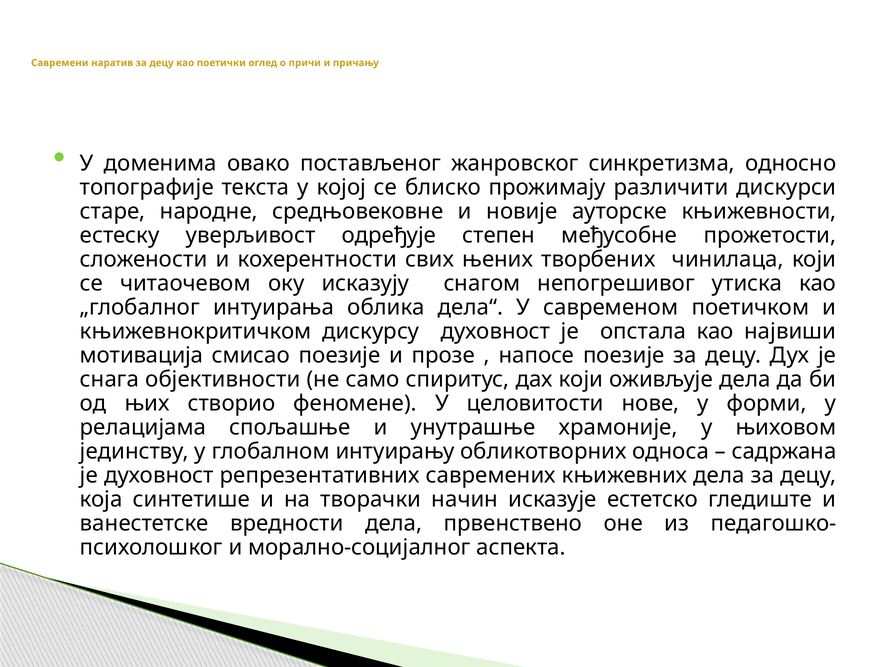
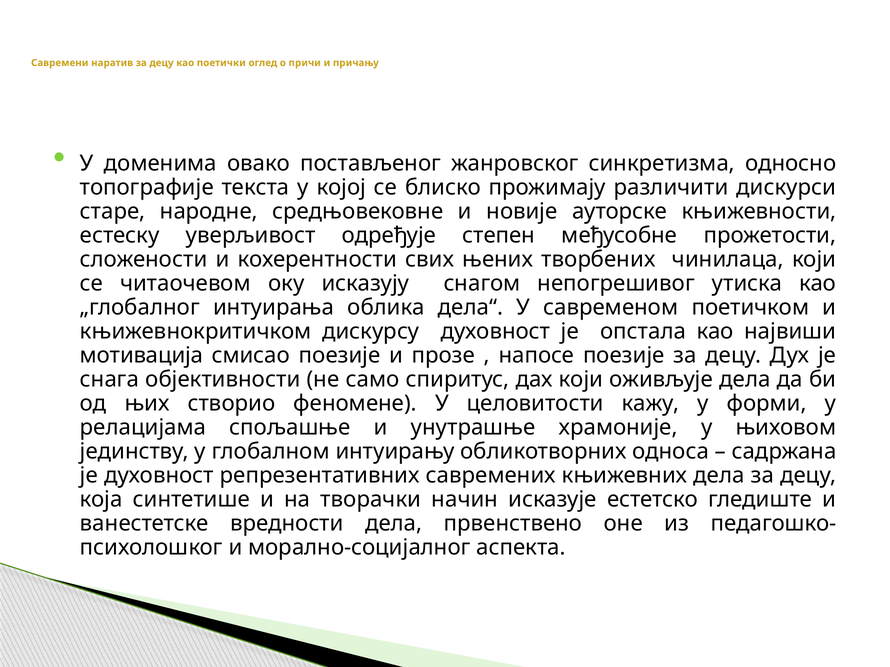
нове: нове -> кажу (651, 404)
